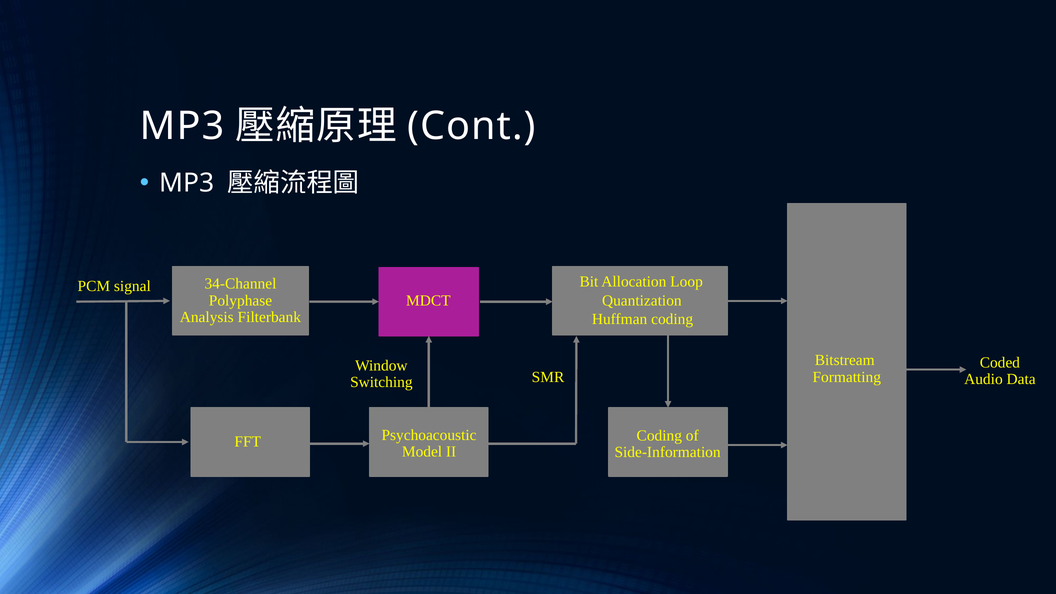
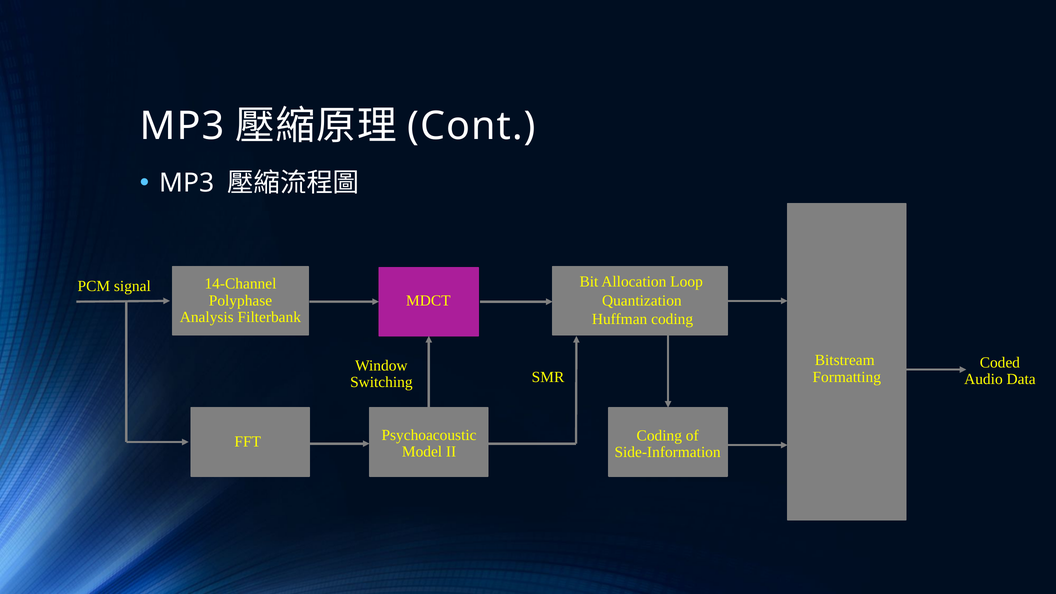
34-Channel: 34-Channel -> 14-Channel (240, 284)
